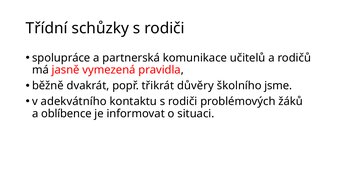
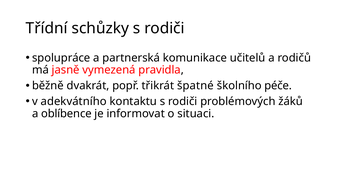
důvěry: důvěry -> špatné (195, 86)
jsme: jsme -> péče (278, 86)
